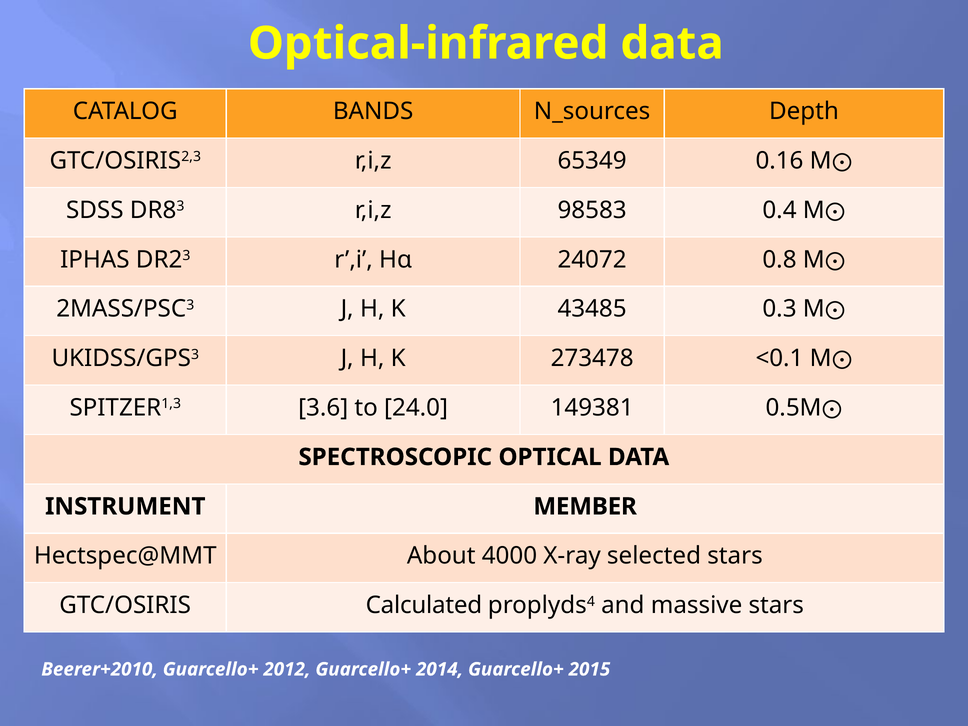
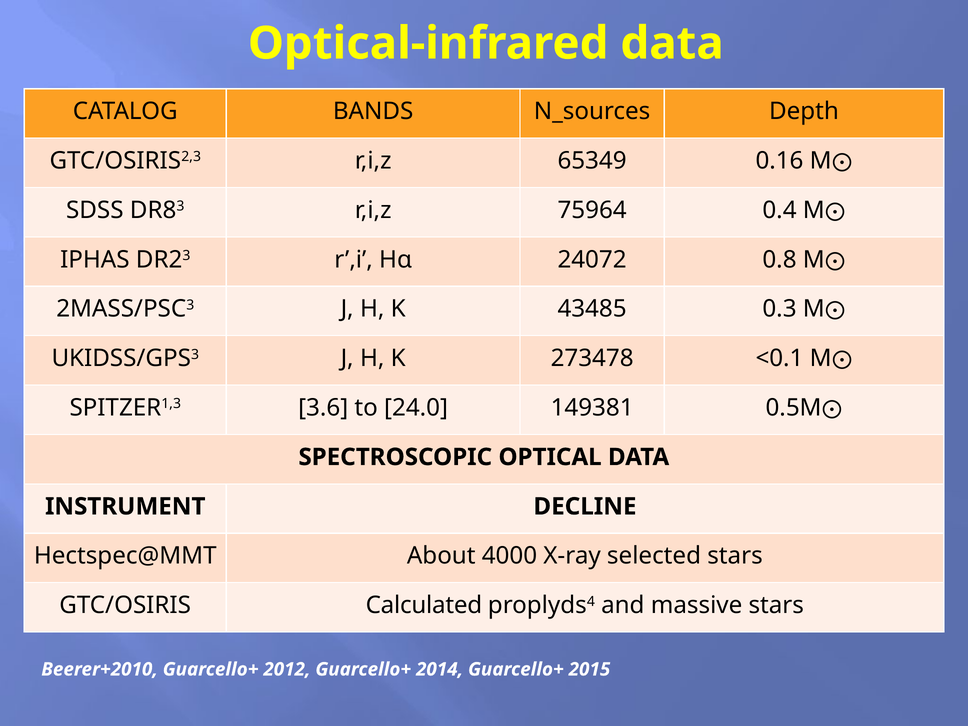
98583: 98583 -> 75964 (592, 210)
MEMBER: MEMBER -> DECLINE (585, 507)
